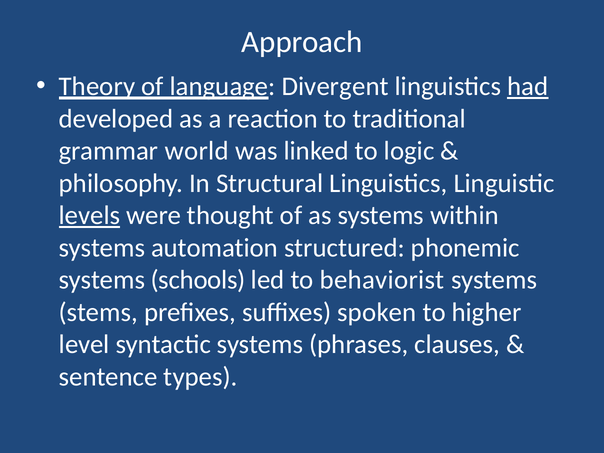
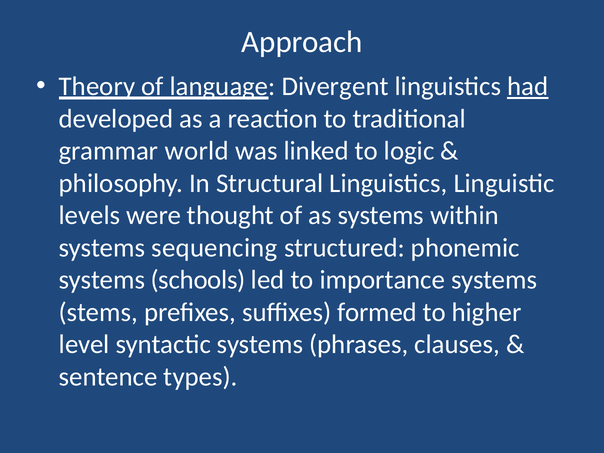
levels underline: present -> none (90, 215)
automation: automation -> sequencing (214, 248)
behaviorist: behaviorist -> importance (382, 280)
spoken: spoken -> formed (377, 312)
